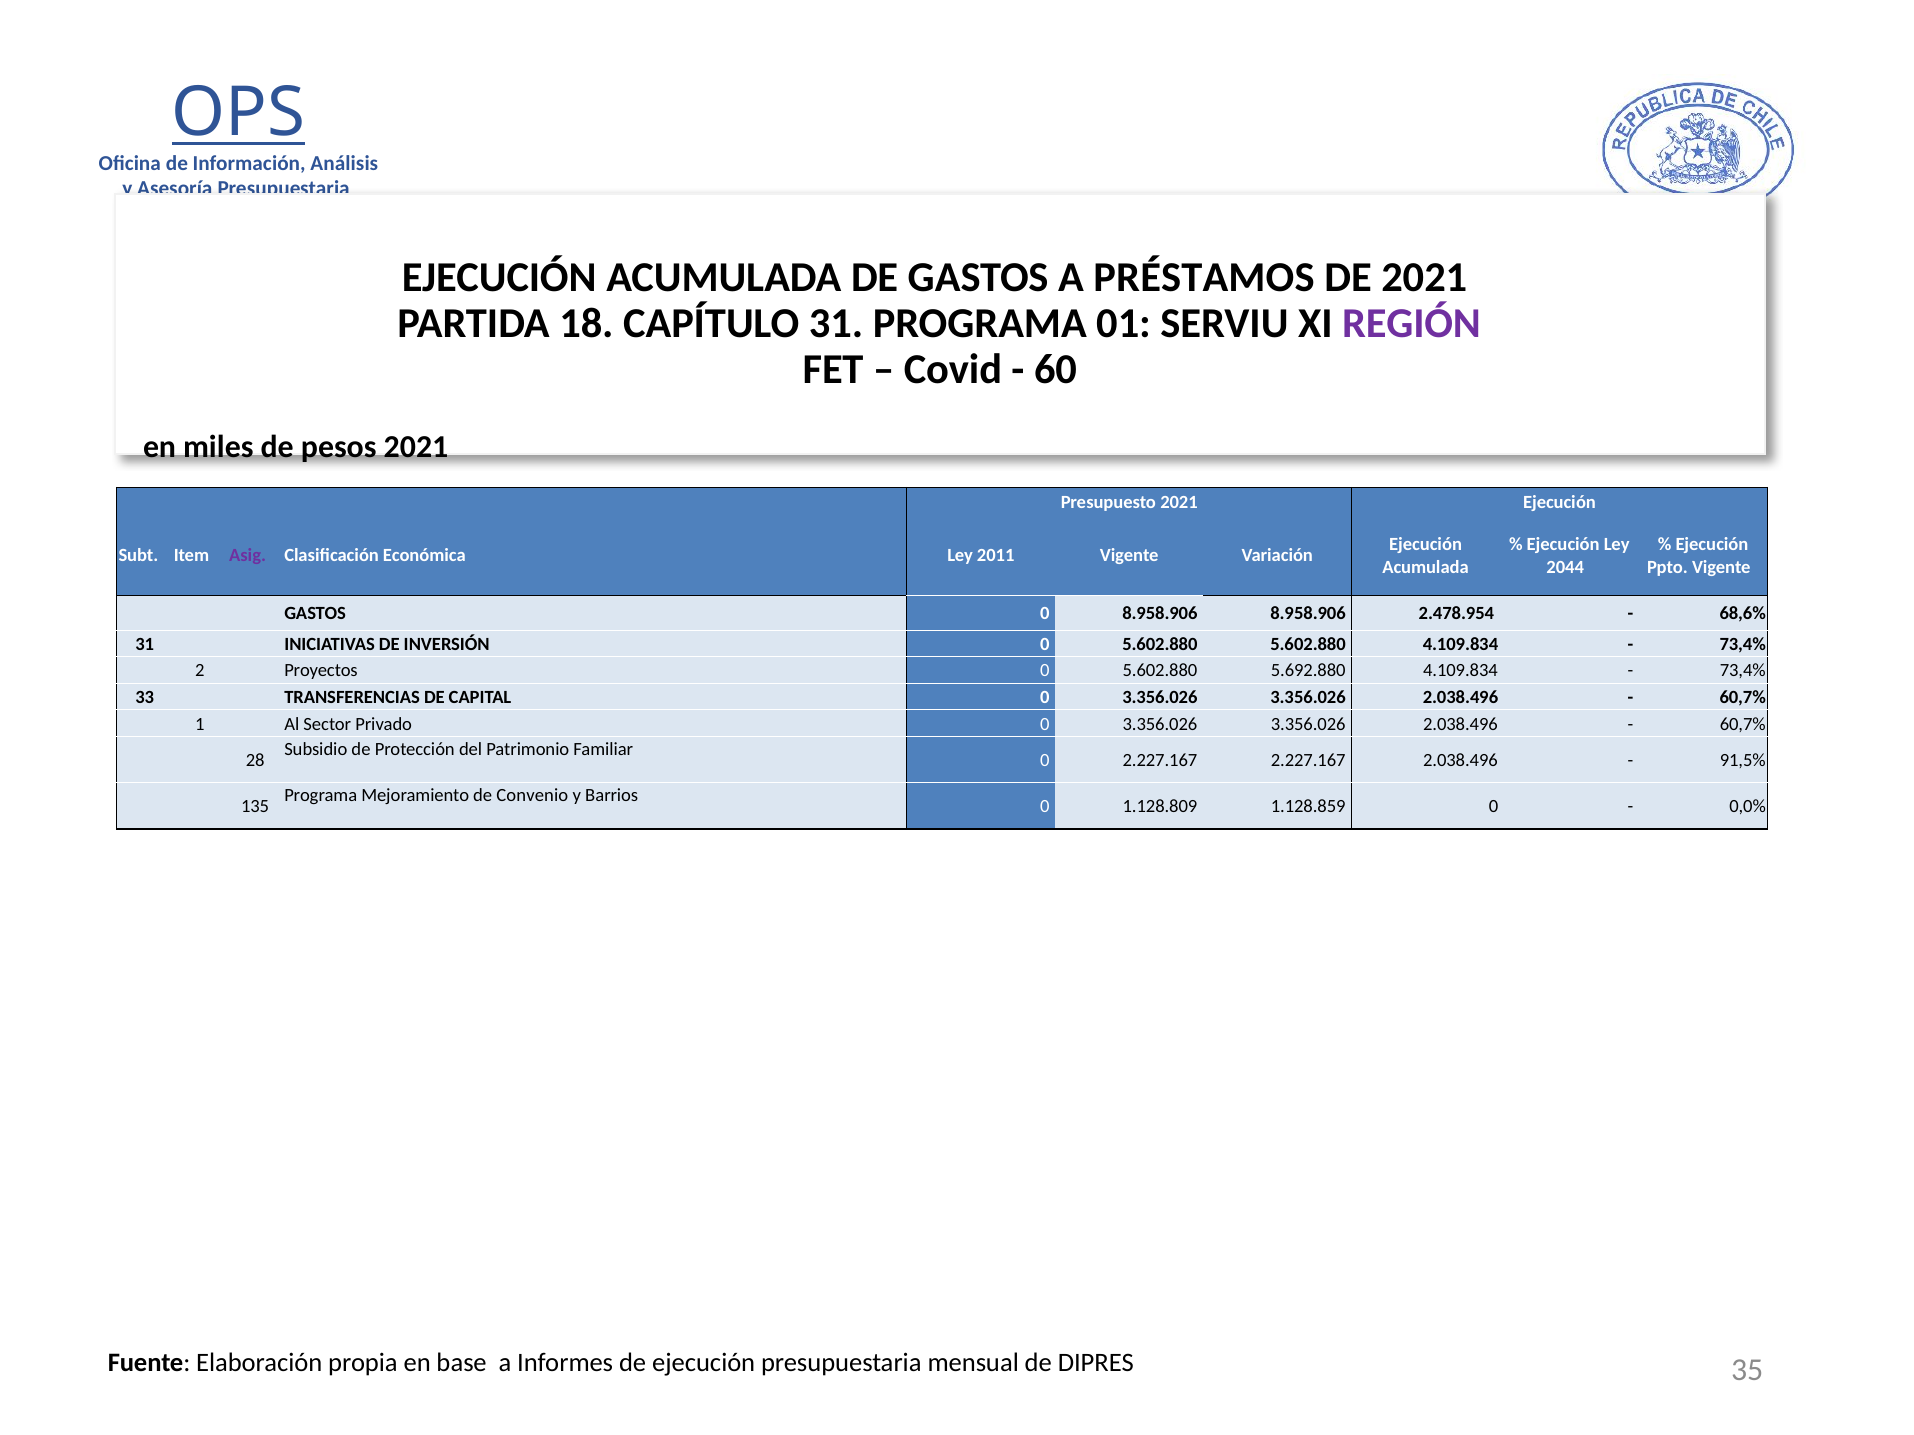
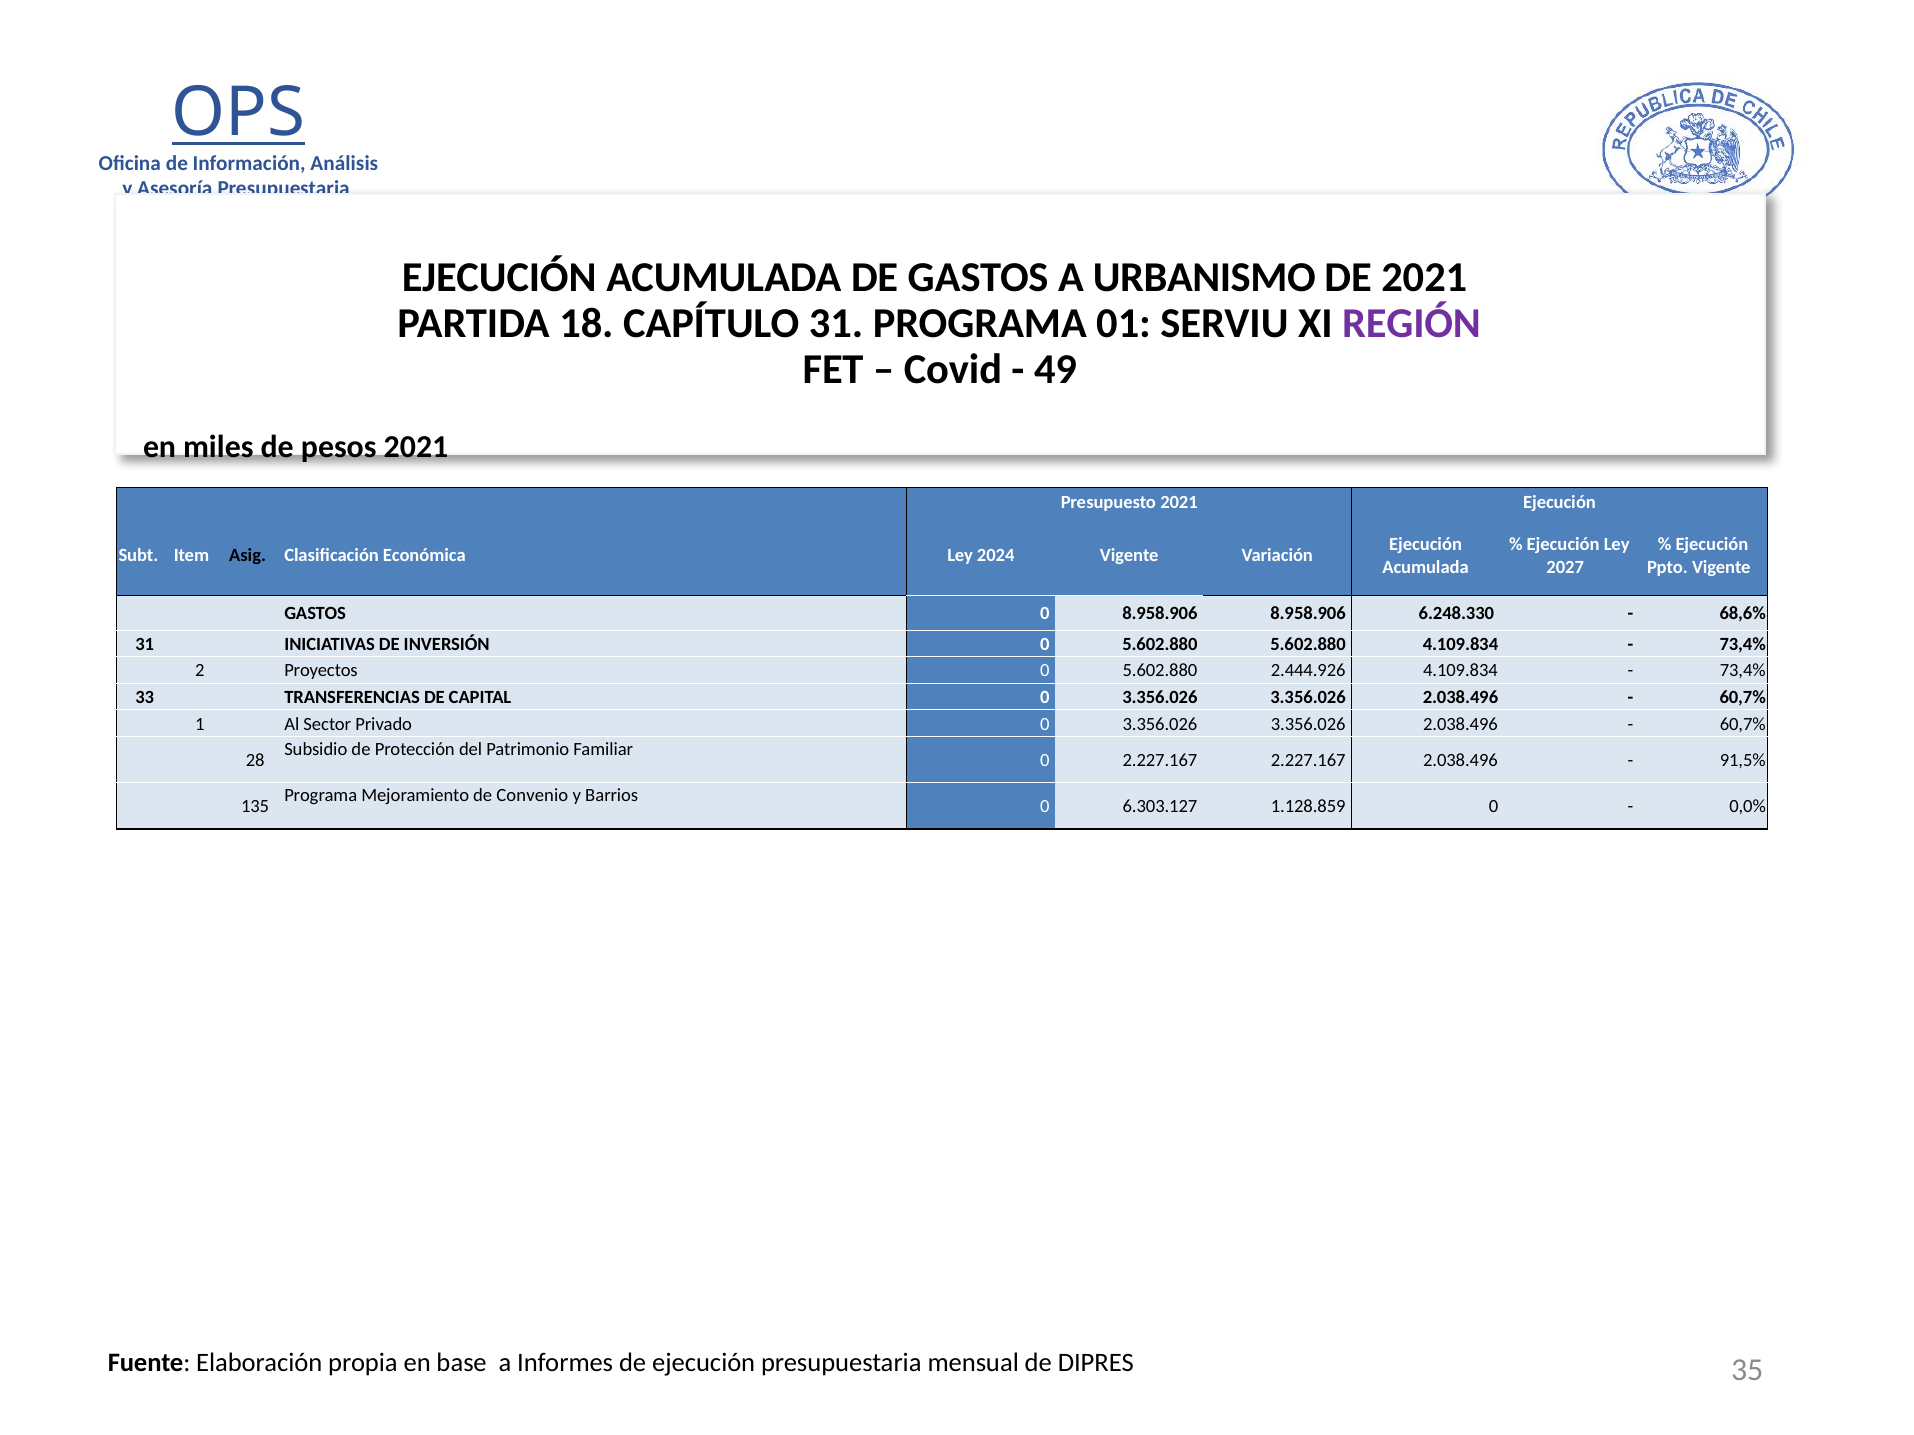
PRÉSTAMOS: PRÉSTAMOS -> URBANISMO (1204, 278)
60: 60 -> 49 (1056, 370)
Asig colour: purple -> black (248, 556)
2011: 2011 -> 2024 (996, 556)
2044: 2044 -> 2027 (1565, 567)
2.478.954: 2.478.954 -> 6.248.330 (1456, 614)
5.692.880: 5.692.880 -> 2.444.926 (1308, 671)
1.128.809: 1.128.809 -> 6.303.127 (1160, 807)
